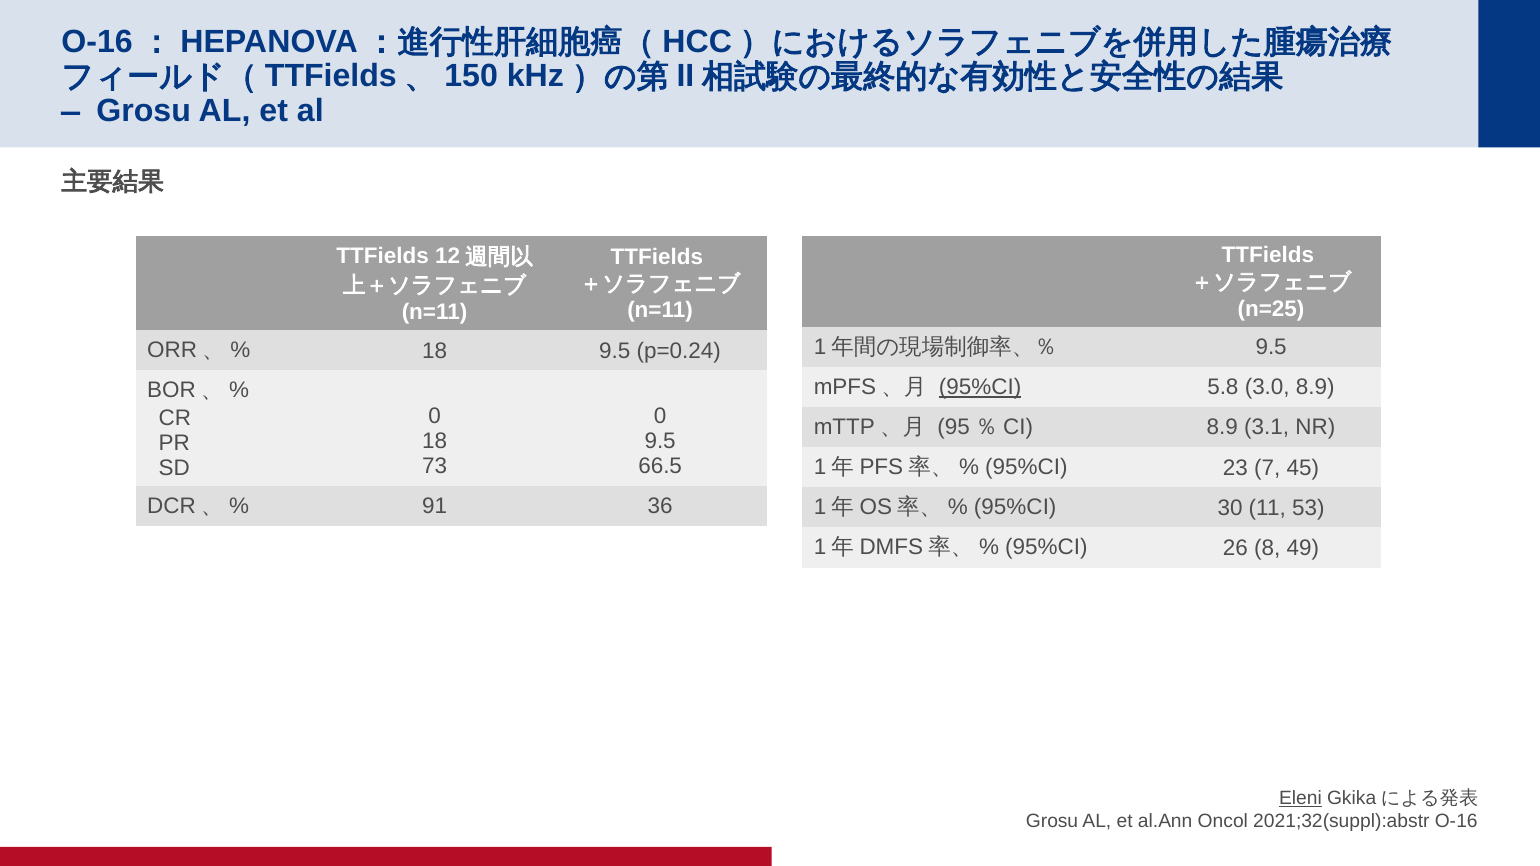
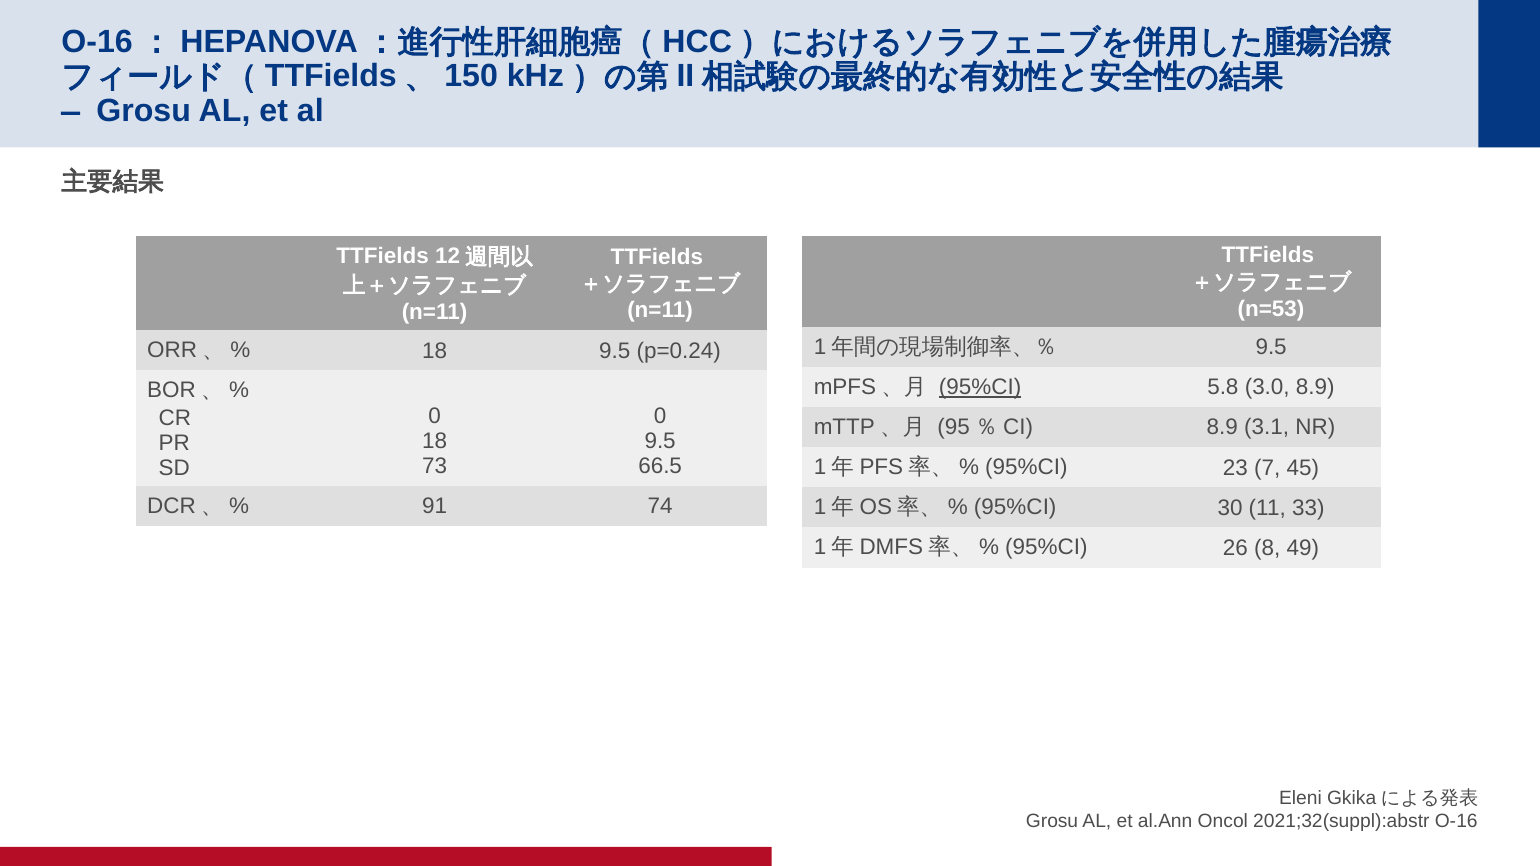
n=25: n=25 -> n=53 (1271, 309)
36: 36 -> 74 (660, 507)
53: 53 -> 33 (1308, 508)
Eleni underline: present -> none (1300, 798)
